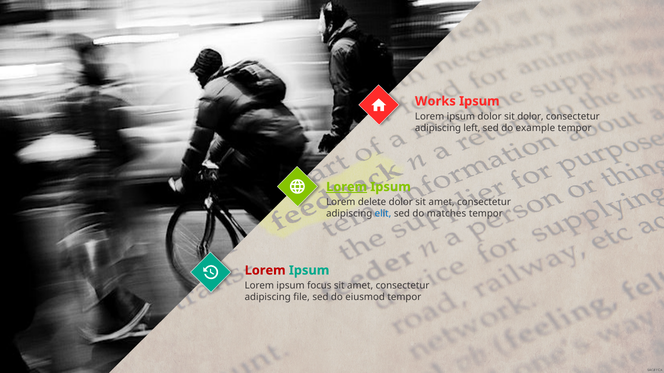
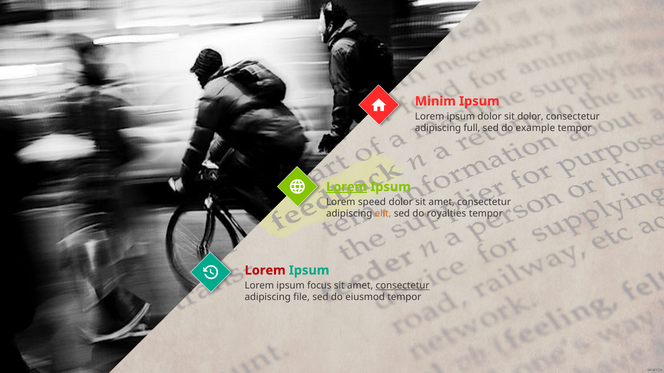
Works: Works -> Minim (435, 101)
left: left -> full (472, 128)
delete: delete -> speed (372, 202)
elit colour: blue -> orange (383, 214)
matches: matches -> royalties (447, 214)
consectetur underline: none -> present (403, 286)
